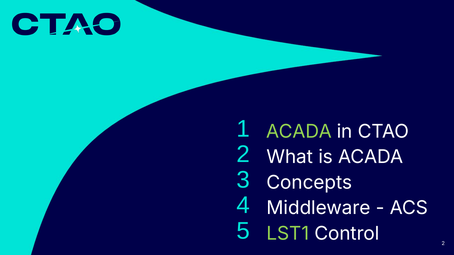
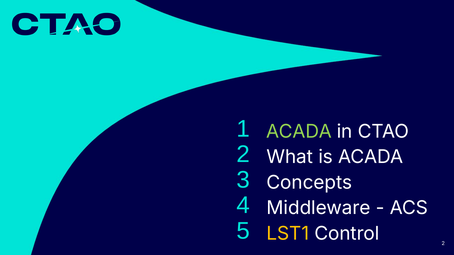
LST1 colour: light green -> yellow (288, 234)
